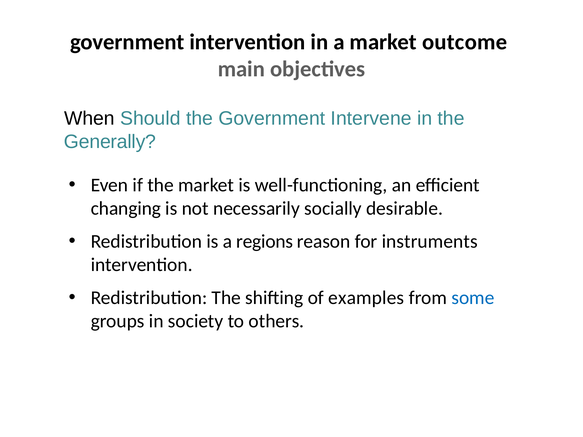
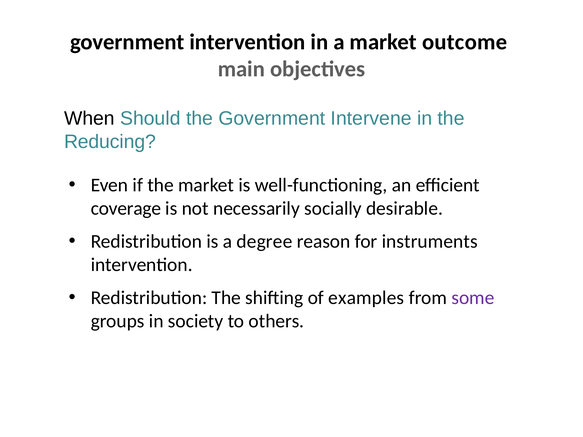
Generally: Generally -> Reducing (110, 142)
changing: changing -> coverage (126, 209)
regions: regions -> degree (264, 242)
some colour: blue -> purple (473, 298)
